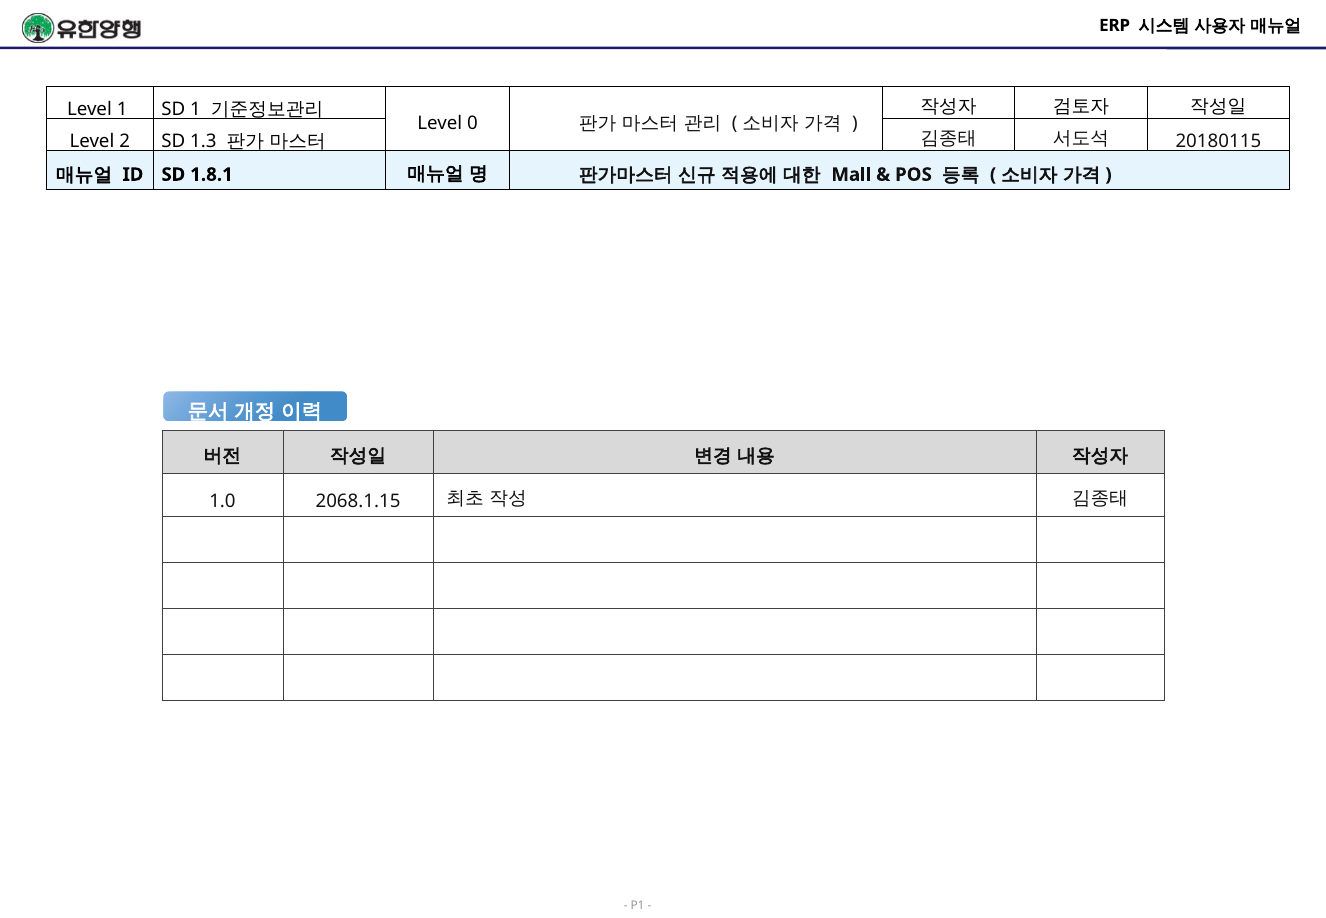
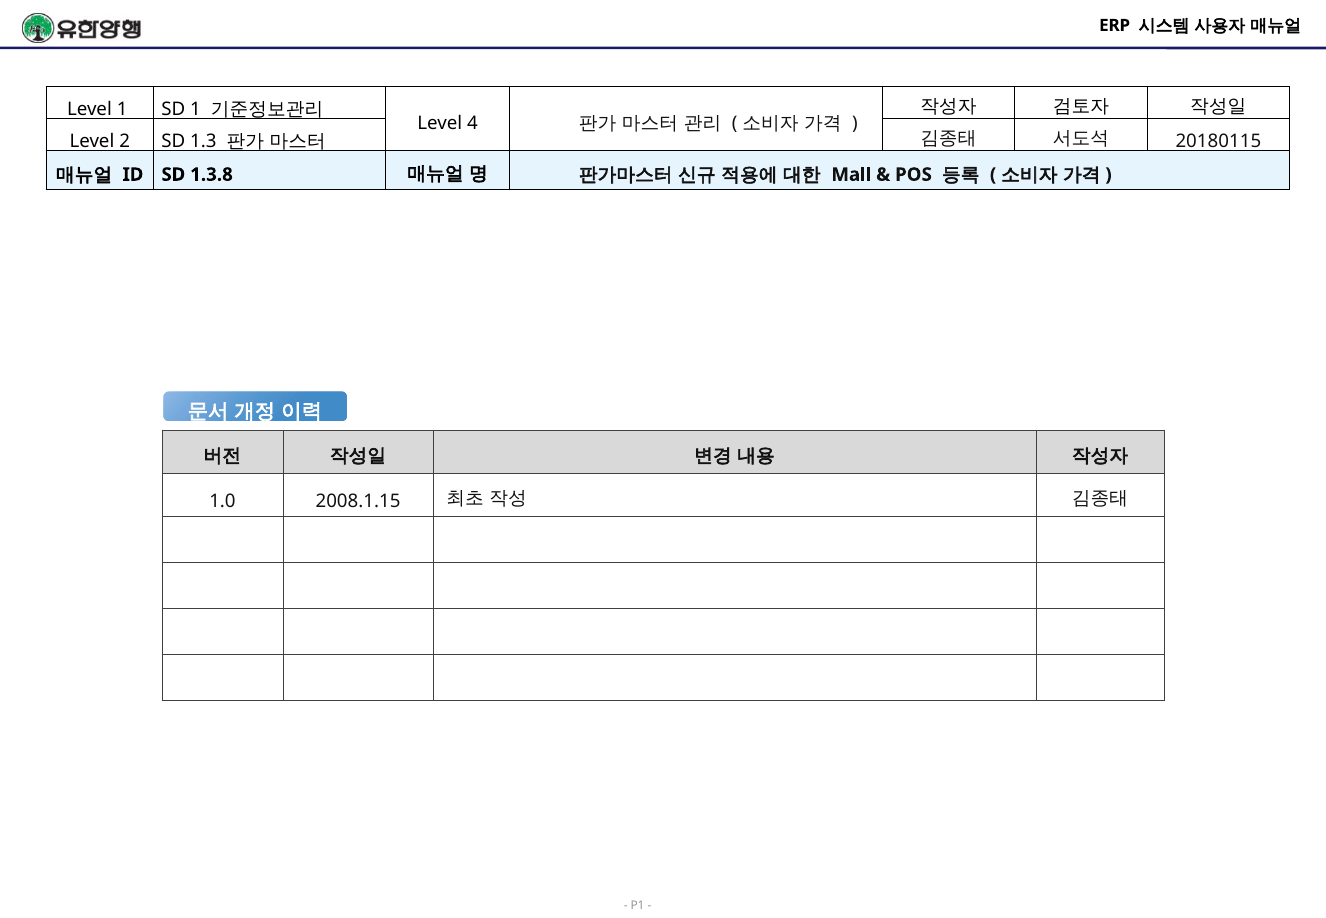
0: 0 -> 4 (473, 123)
1.8.1: 1.8.1 -> 1.3.8 (211, 175)
2068.1.15: 2068.1.15 -> 2008.1.15 (358, 501)
